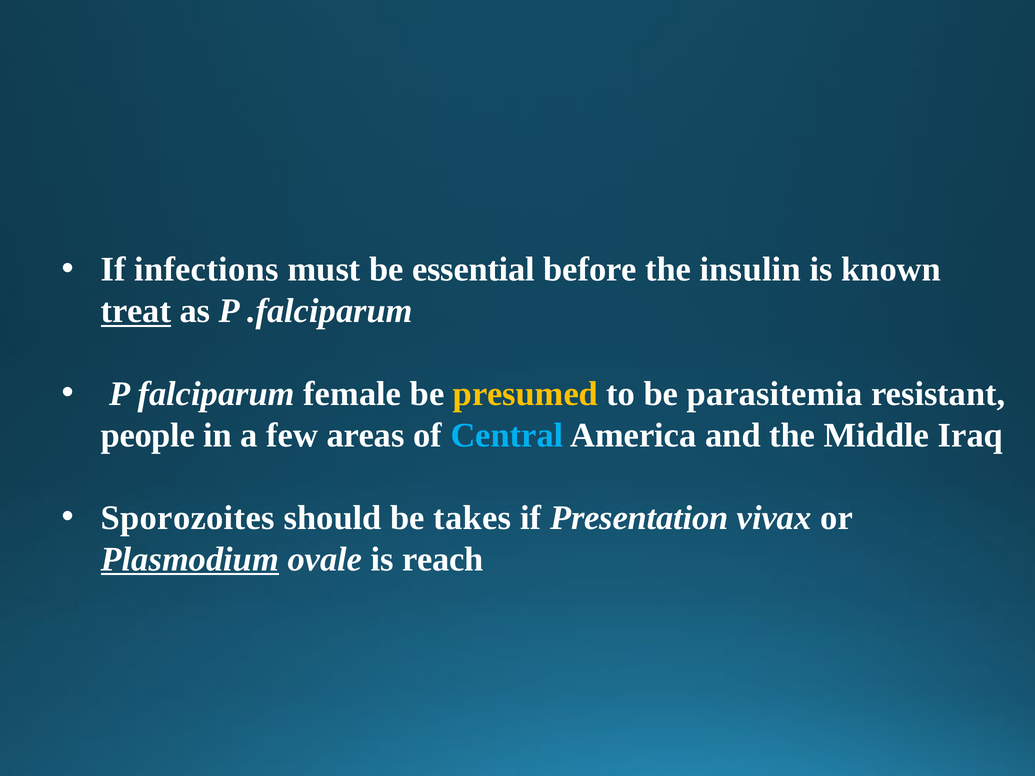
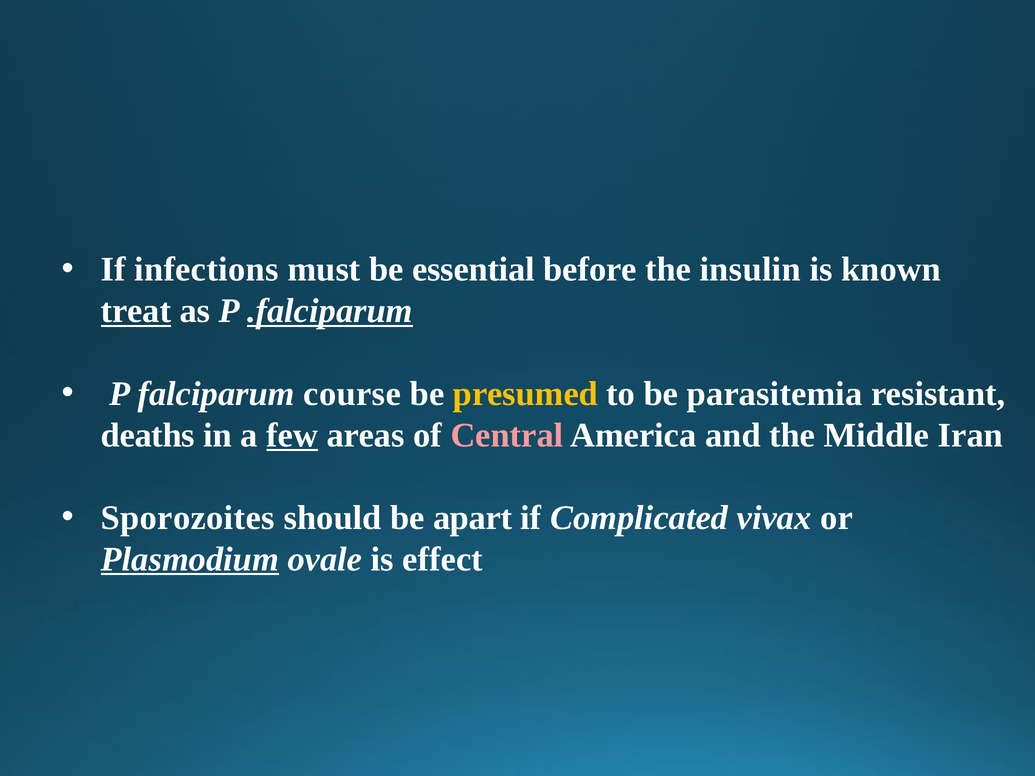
.falciparum underline: none -> present (330, 311)
female: female -> course (352, 394)
people: people -> deaths (148, 435)
few underline: none -> present (292, 435)
Central colour: light blue -> pink (507, 435)
Iraq: Iraq -> Iran (970, 435)
takes: takes -> apart (473, 518)
Presentation: Presentation -> Complicated (639, 518)
reach: reach -> effect (443, 559)
